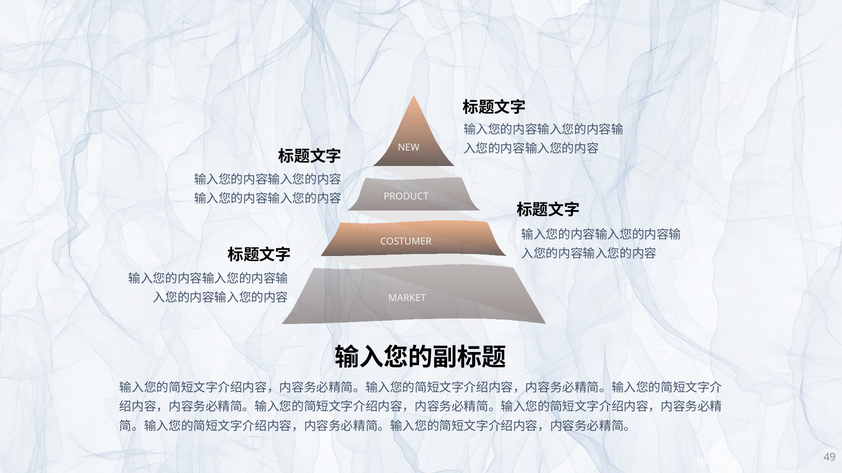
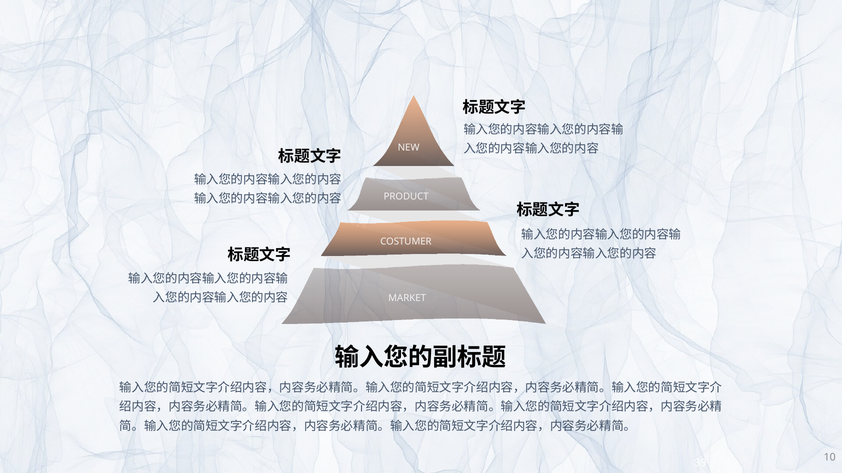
49: 49 -> 10 (830, 458)
